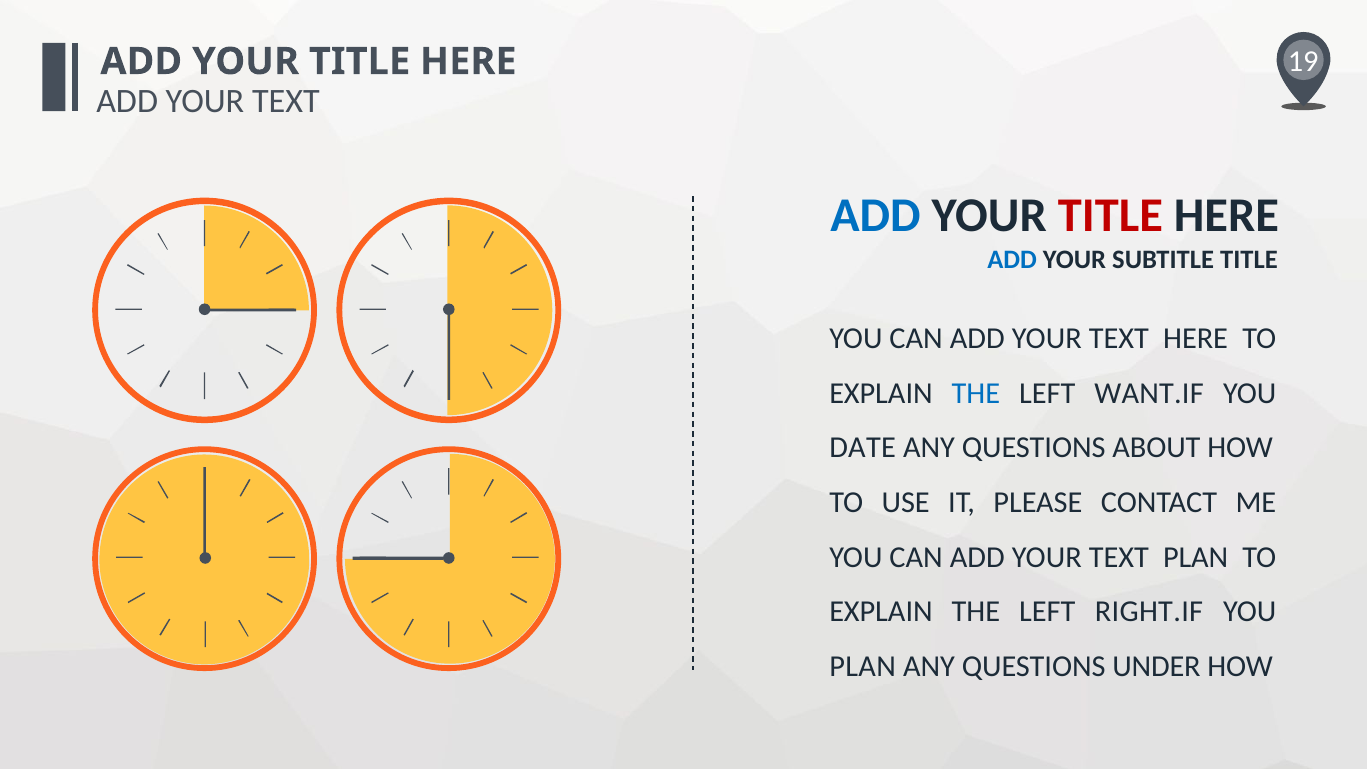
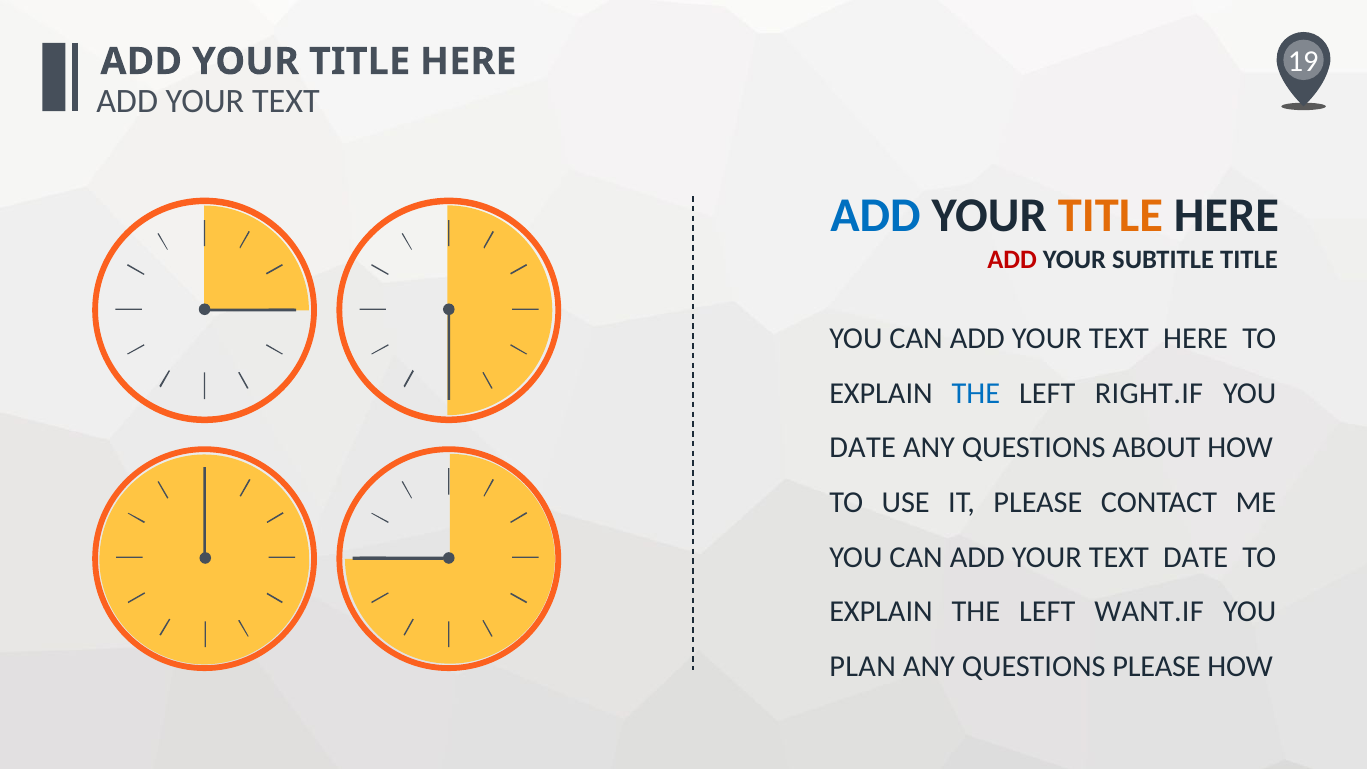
TITLE colour: red -> orange (1110, 215)
ADD colour: blue -> red (1012, 260)
WANT.IF: WANT.IF -> RIGHT.IF (1149, 393)
TEXT PLAN: PLAN -> DATE (1196, 557)
RIGHT.IF: RIGHT.IF -> WANT.IF (1149, 612)
QUESTIONS UNDER: UNDER -> PLEASE (1157, 666)
